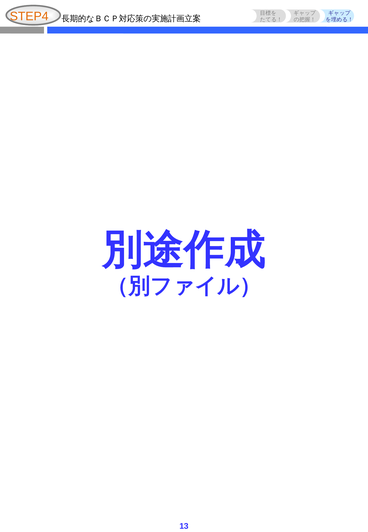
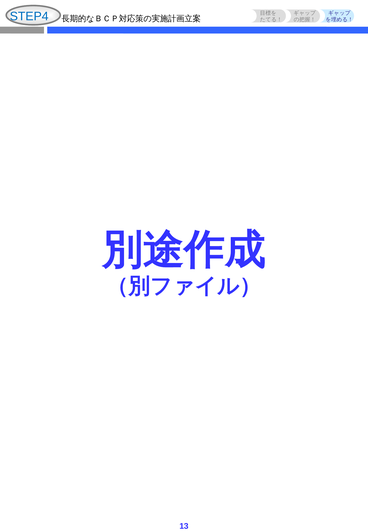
STEP4 colour: orange -> blue (29, 16)
